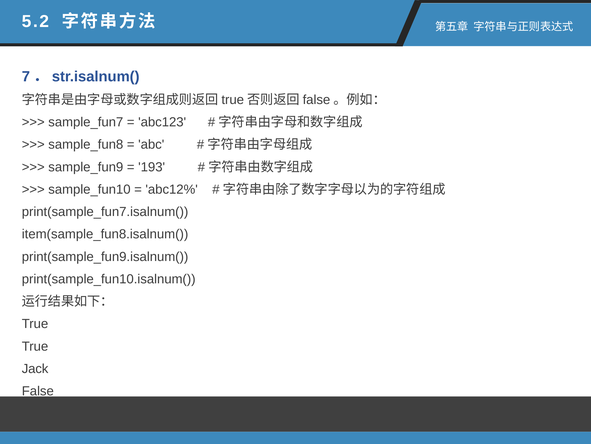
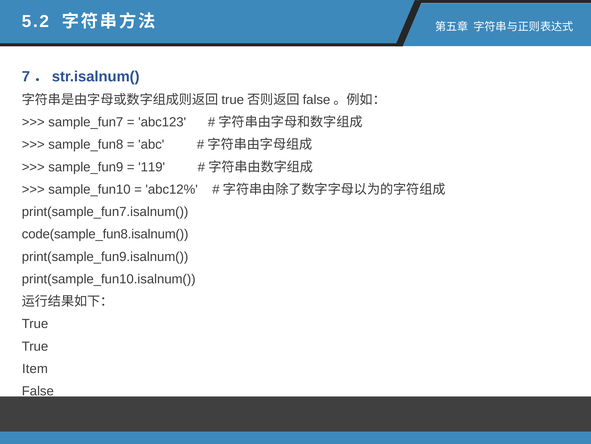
193: 193 -> 119 (152, 167)
item(sample_fun8.isalnum(: item(sample_fun8.isalnum( -> code(sample_fun8.isalnum( (105, 234)
Jack: Jack -> Item (35, 368)
